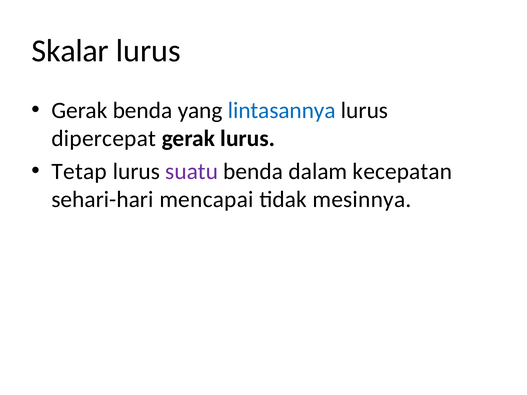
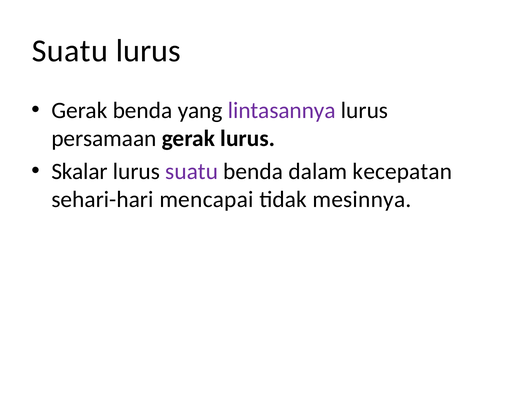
Skalar: Skalar -> Suatu (70, 51)
lintasannya colour: blue -> purple (282, 111)
dipercepat: dipercepat -> persamaan (104, 139)
Tetap: Tetap -> Skalar (79, 171)
